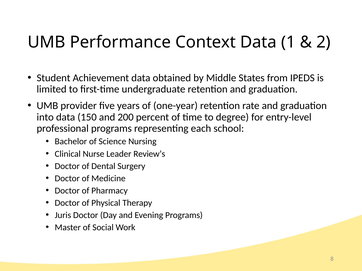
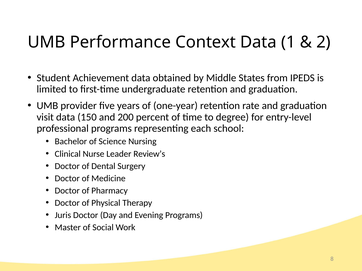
into: into -> visit (45, 117)
